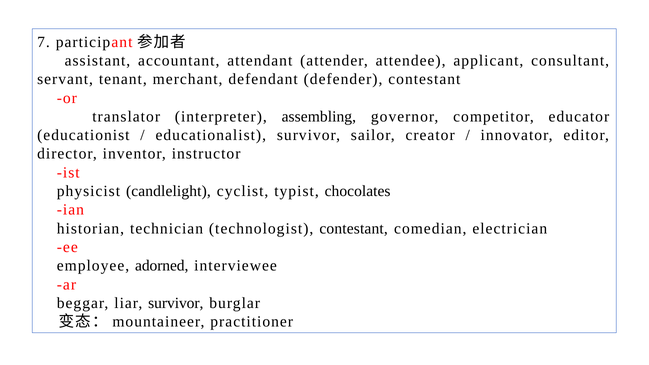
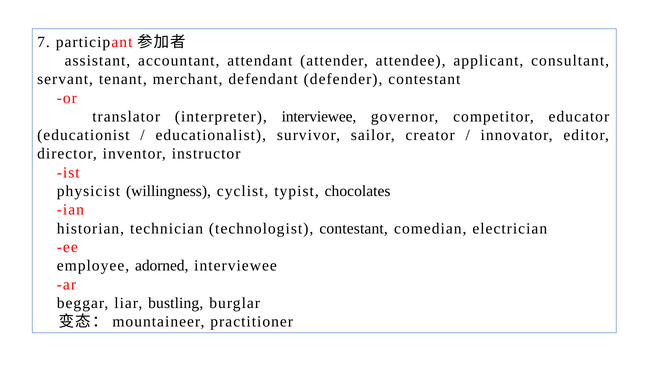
interpreter assembling: assembling -> interviewee (319, 117)
candlelight: candlelight -> willingness (168, 191)
liar survivor: survivor -> bustling (176, 303)
